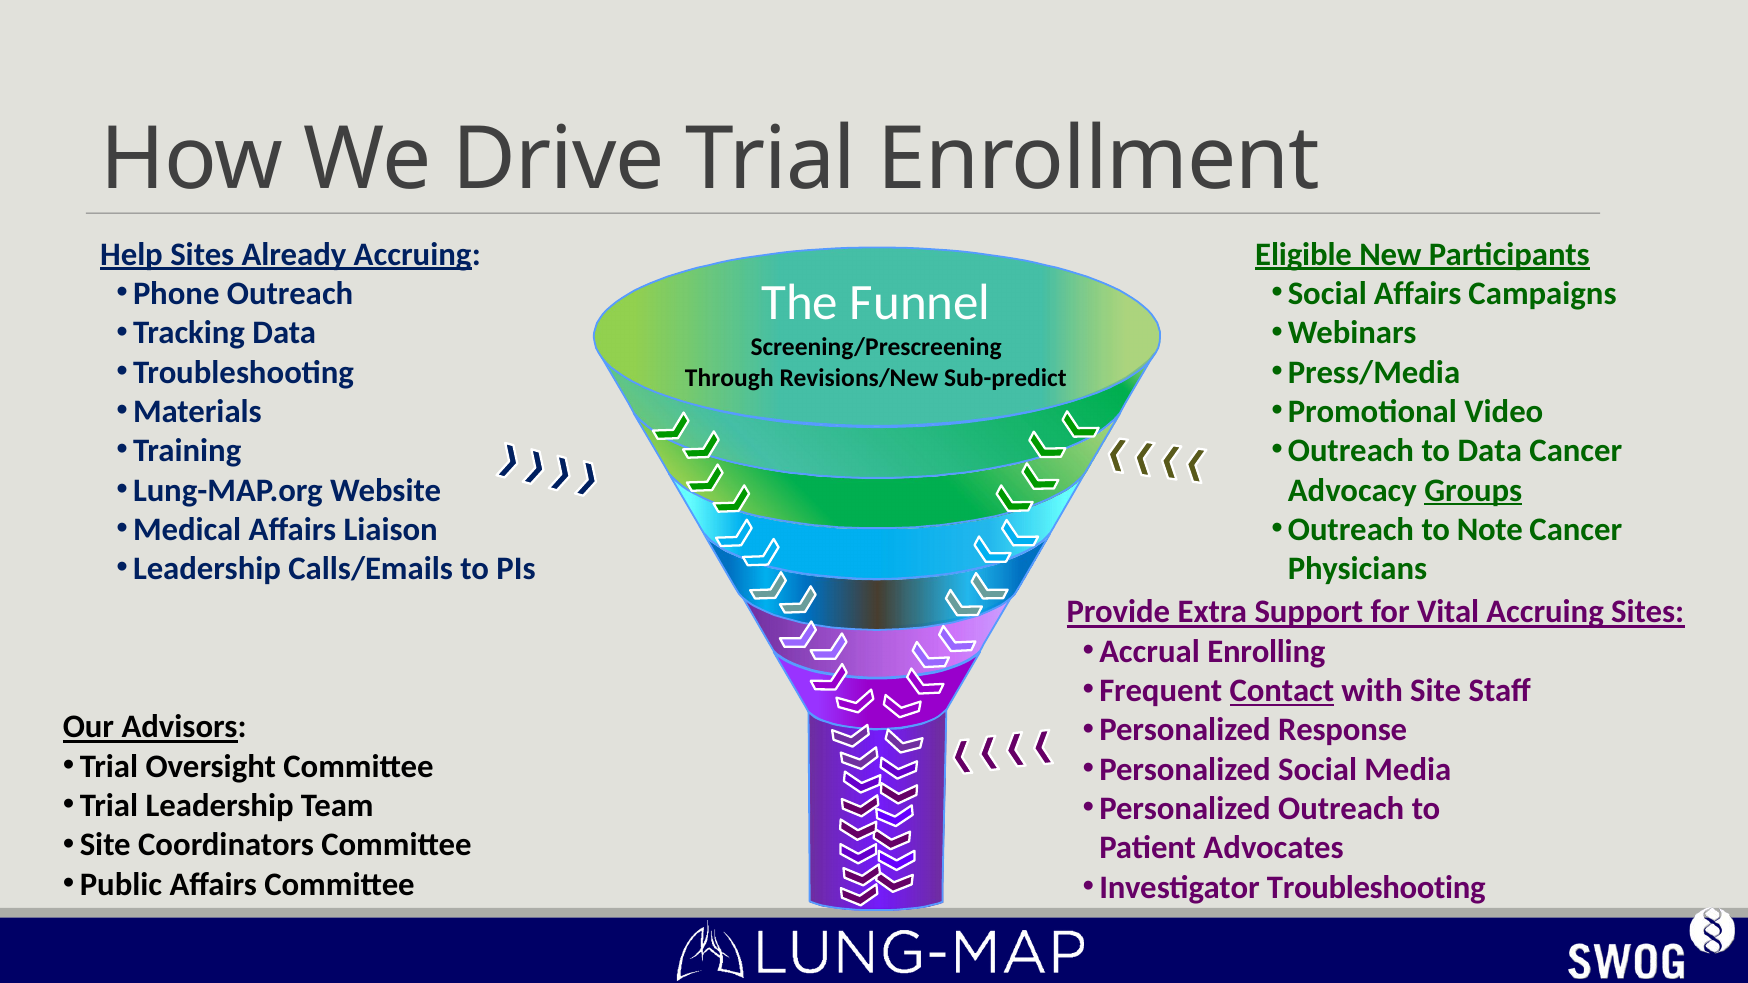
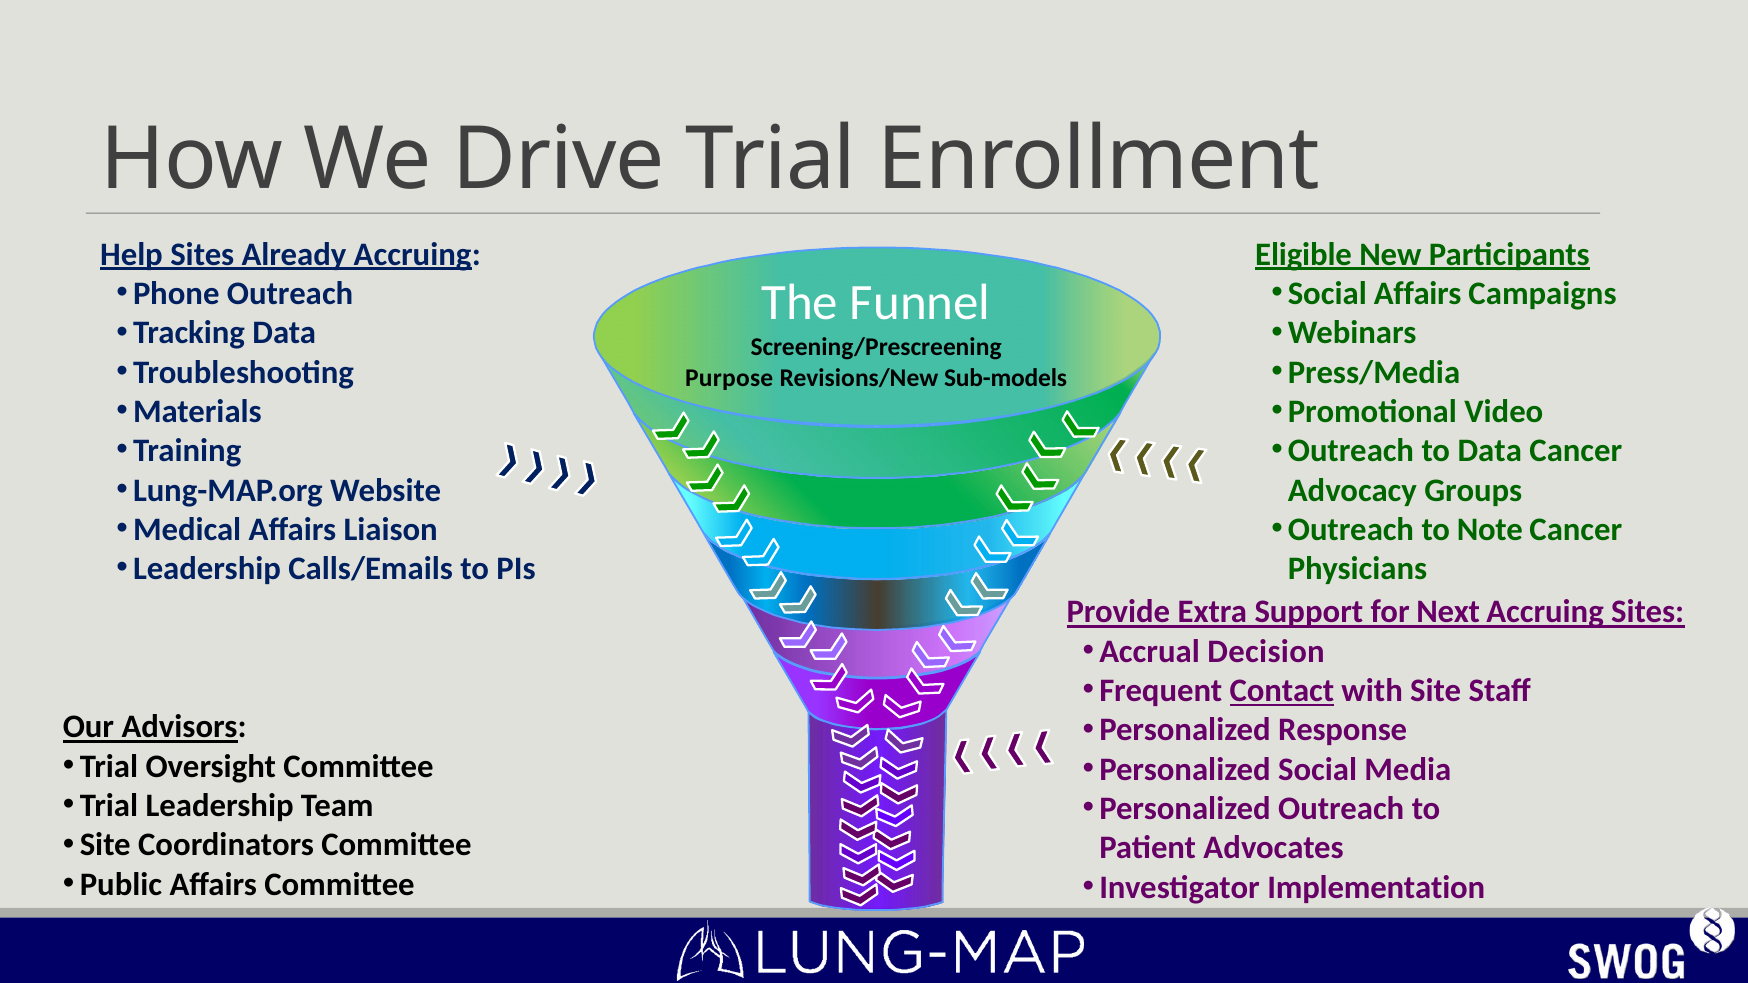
Through: Through -> Purpose (729, 378)
Sub-predict: Sub-predict -> Sub-models (1006, 378)
Groups underline: present -> none (1473, 490)
Vital: Vital -> Next (1448, 612)
Enrolling: Enrolling -> Decision (1266, 652)
Investigator Troubleshooting: Troubleshooting -> Implementation (1376, 888)
